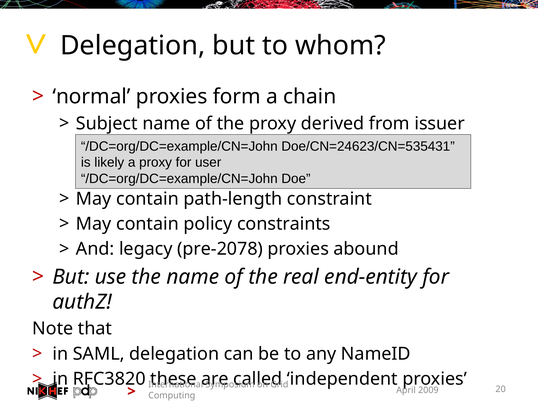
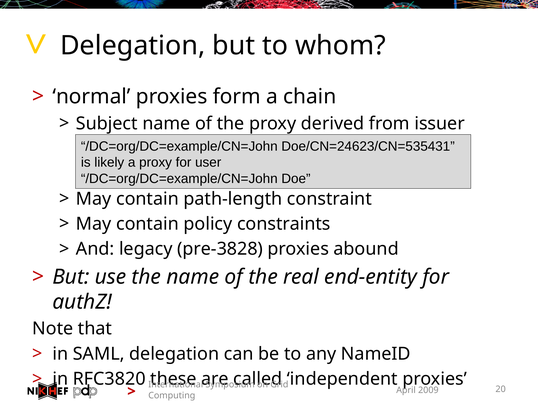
pre-2078: pre-2078 -> pre-3828 (220, 249)
